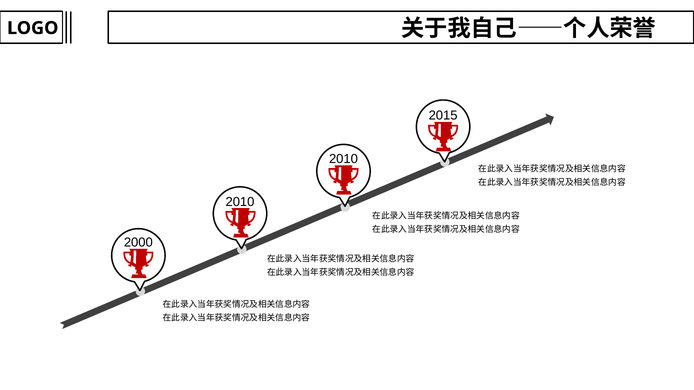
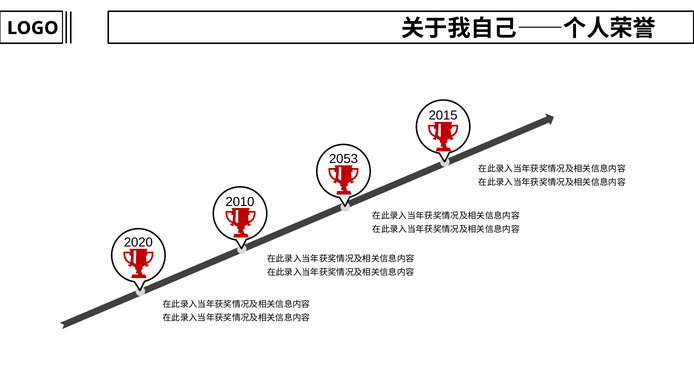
2010: 2010 -> 2053 (343, 159)
2000: 2000 -> 2020 (138, 243)
